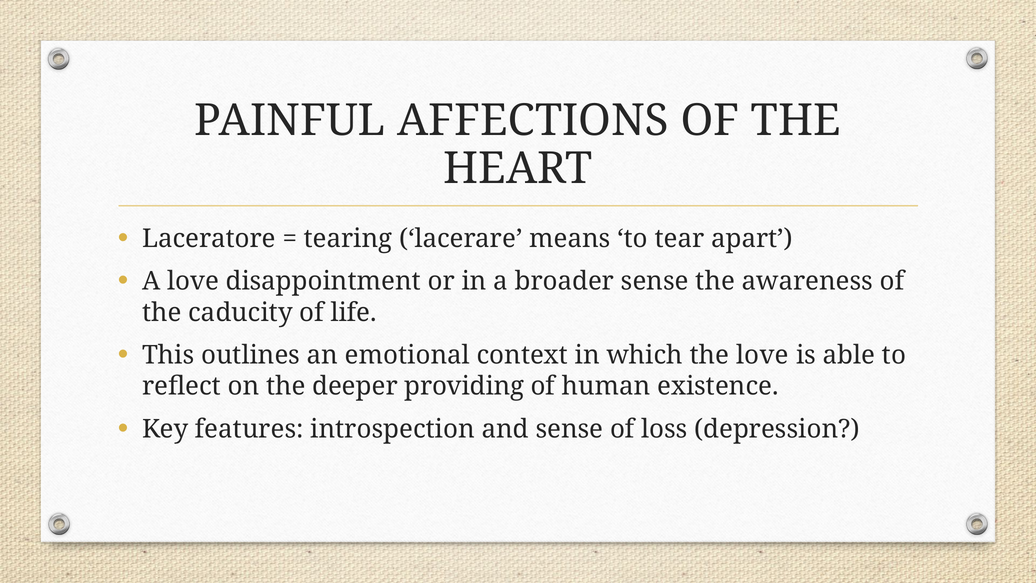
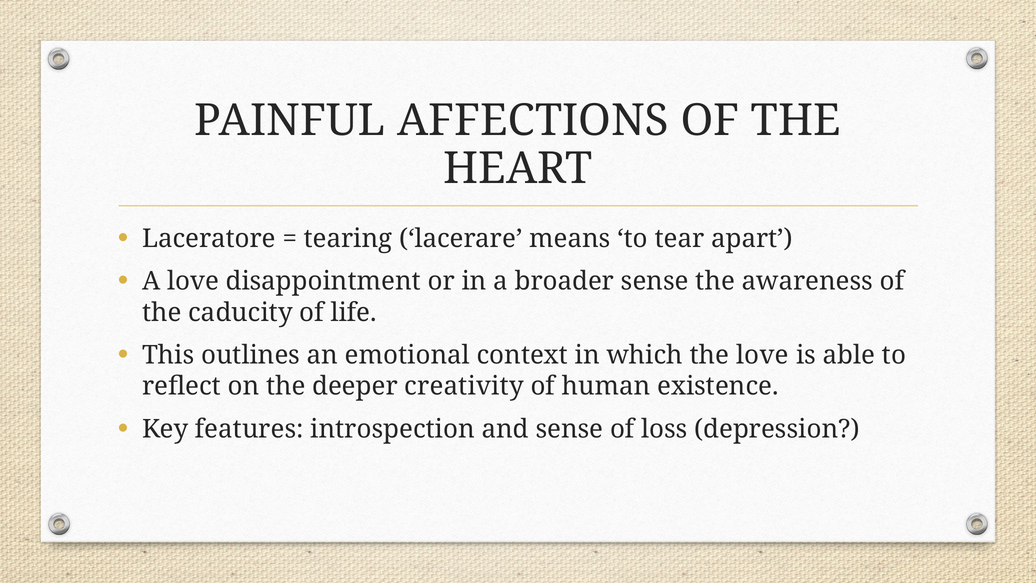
providing: providing -> creativity (464, 386)
